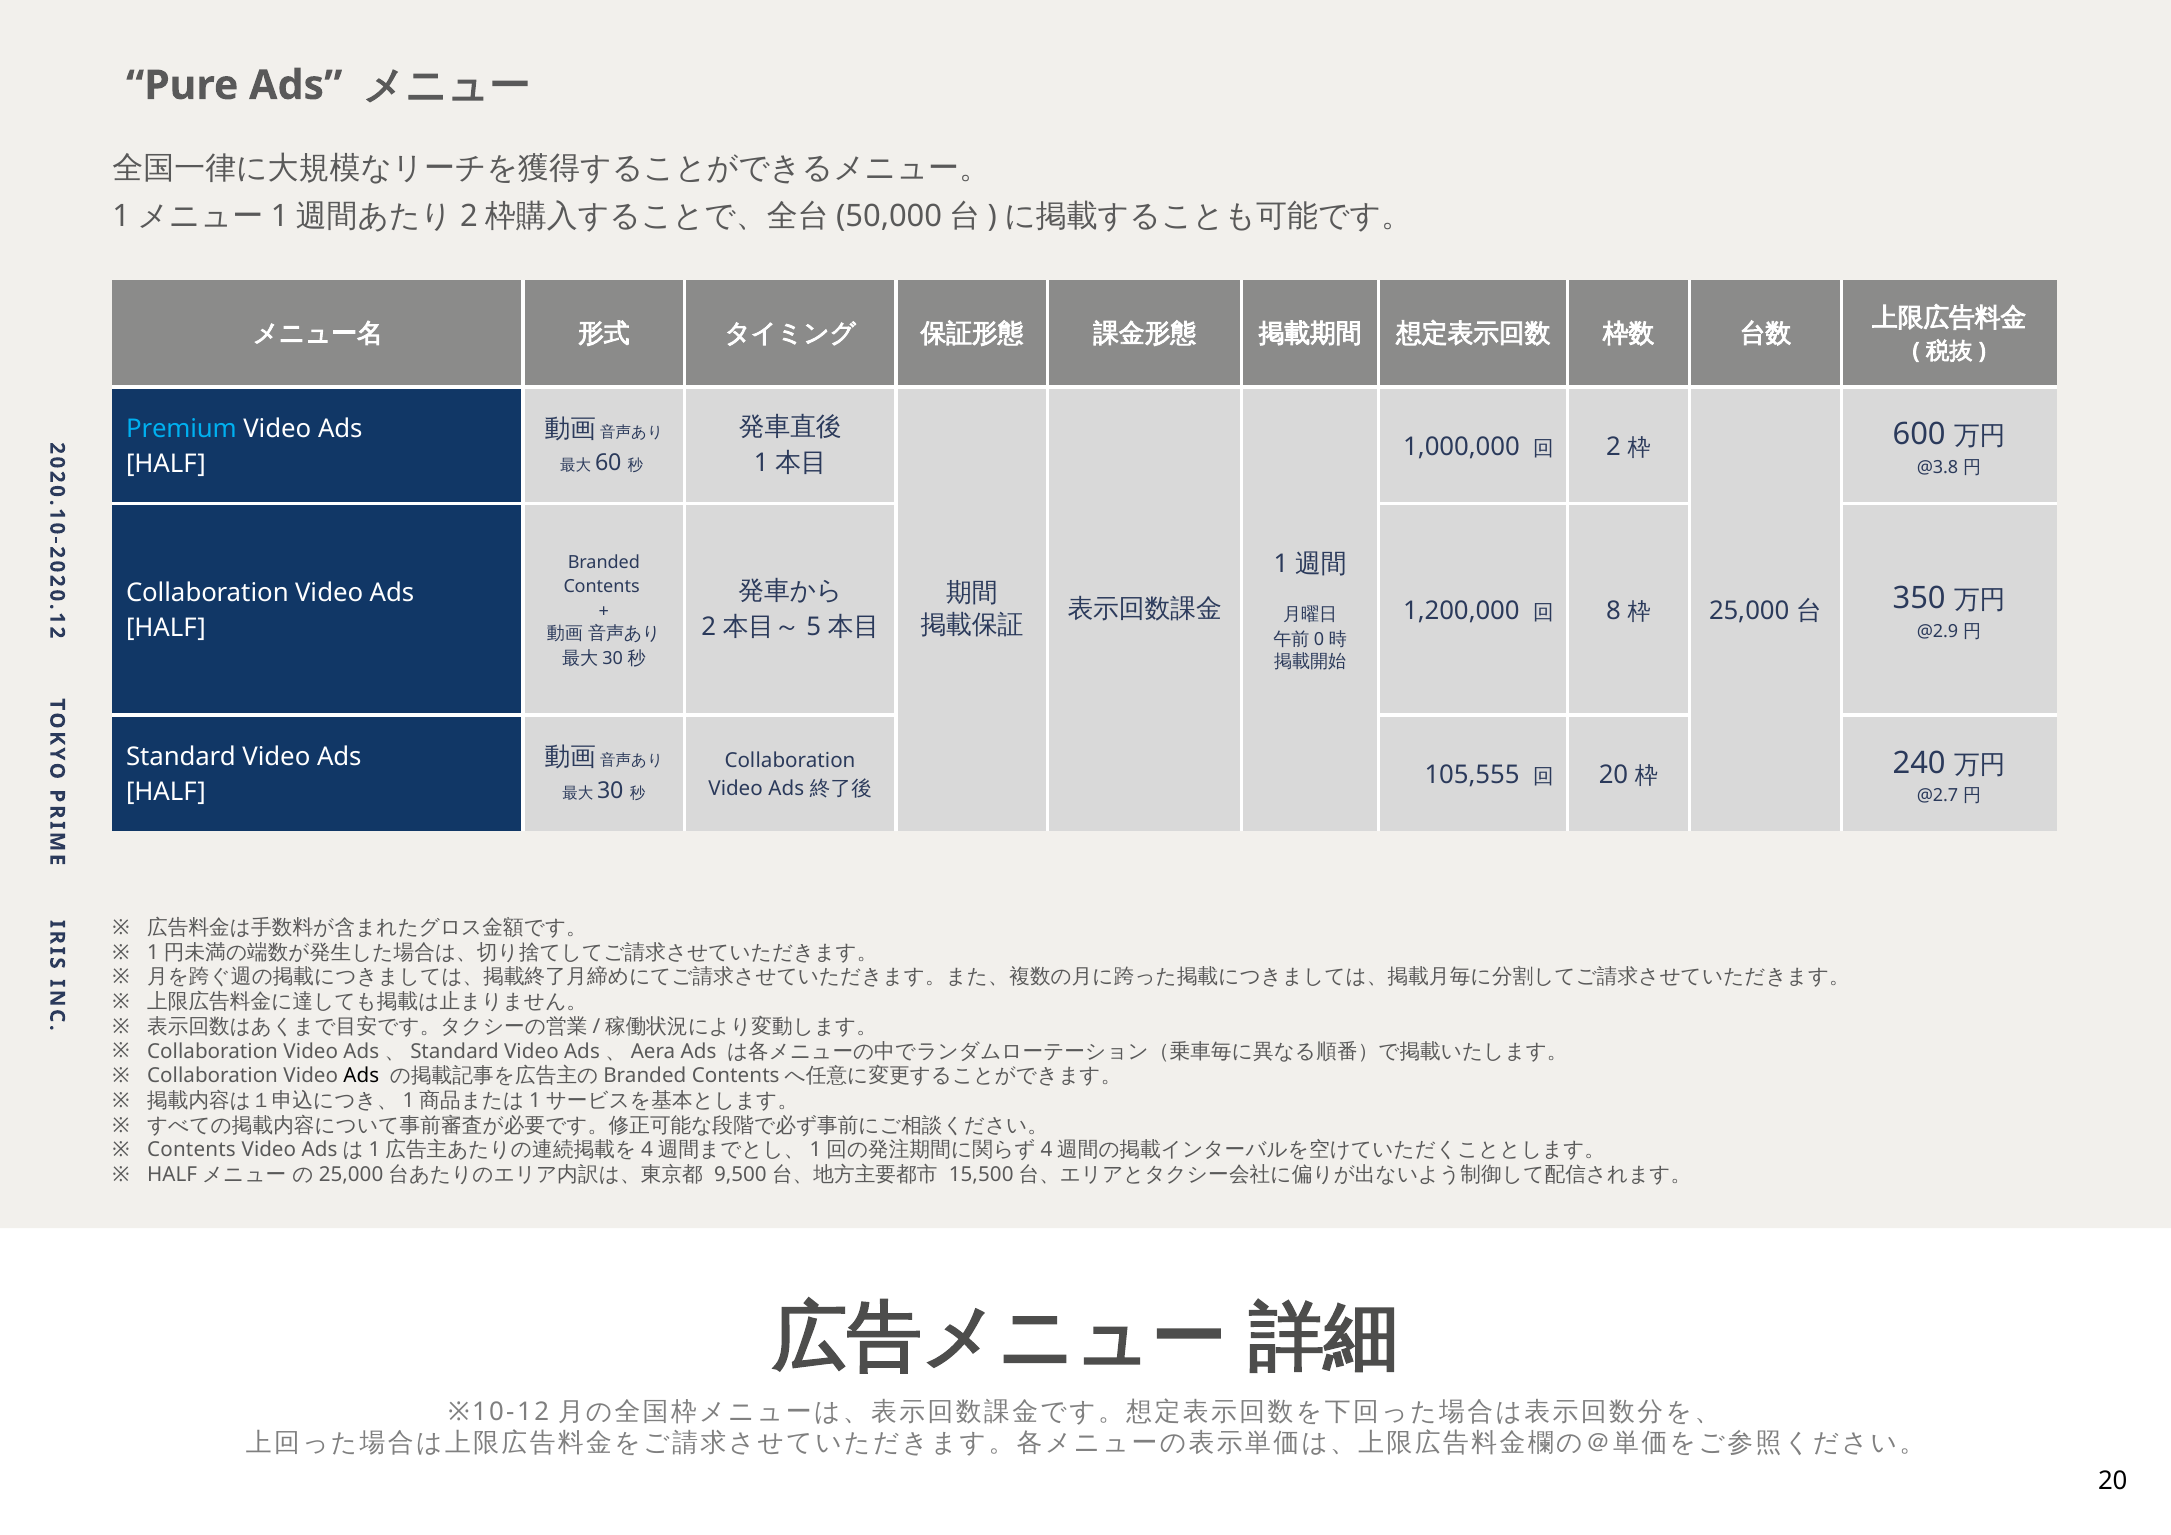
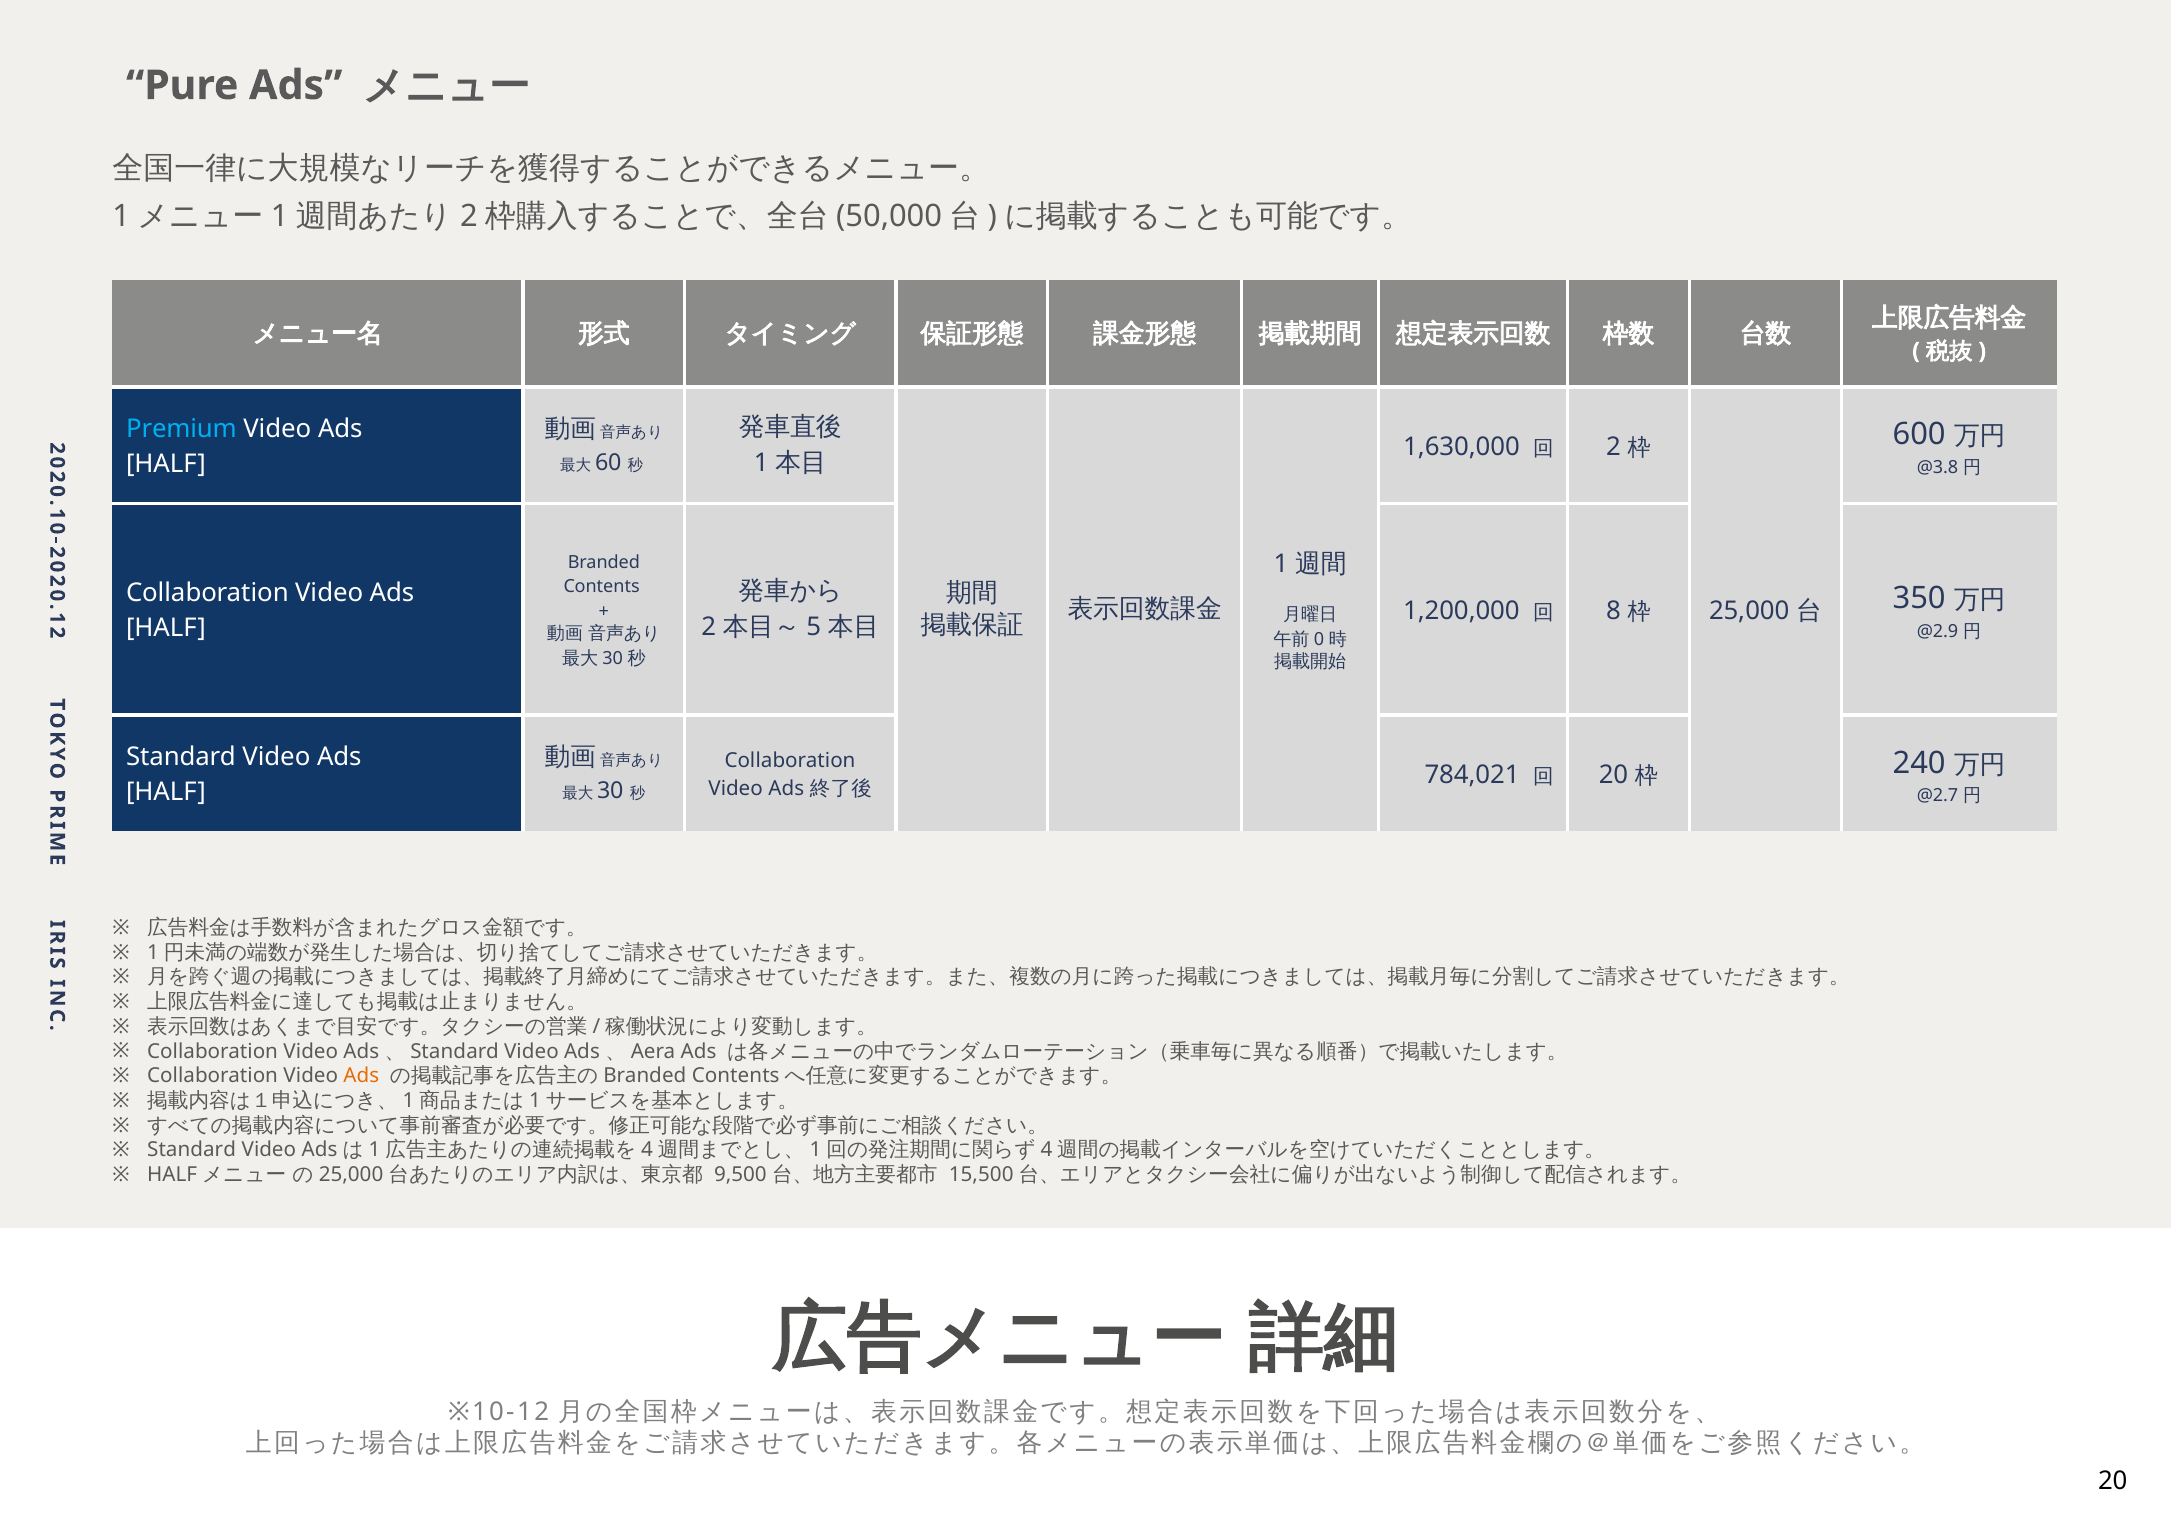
1,000,000: 1,000,000 -> 1,630,000 (1462, 447)
105,555: 105,555 -> 784,021 (1472, 775)
Ads colour: black -> orange (361, 1076)
Contents: Contents -> Standard (192, 1150)
